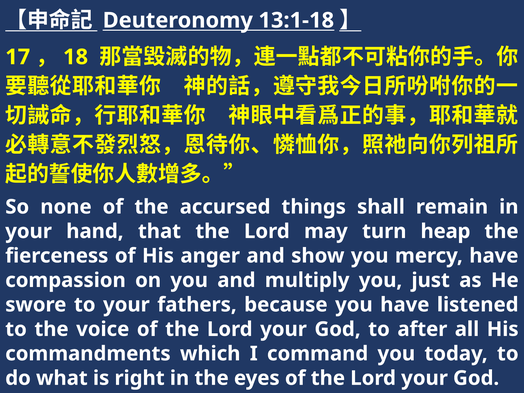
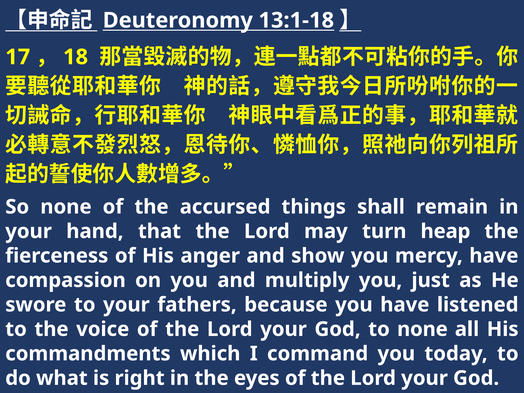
to after: after -> none (422, 329)
